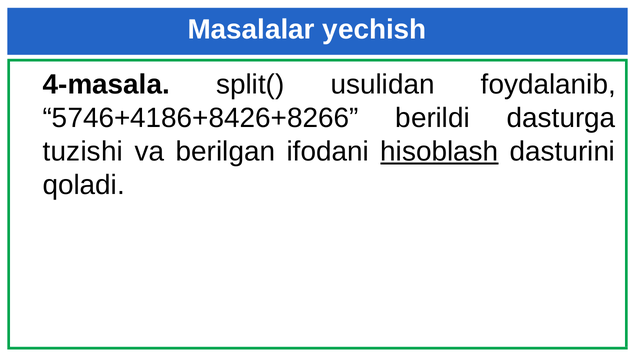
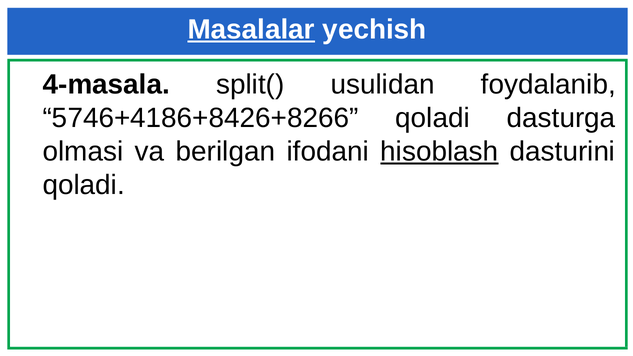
Masalalar underline: none -> present (251, 29)
5746+4186+8426+8266 berildi: berildi -> qoladi (433, 118)
tuzishi: tuzishi -> olmasi (83, 152)
